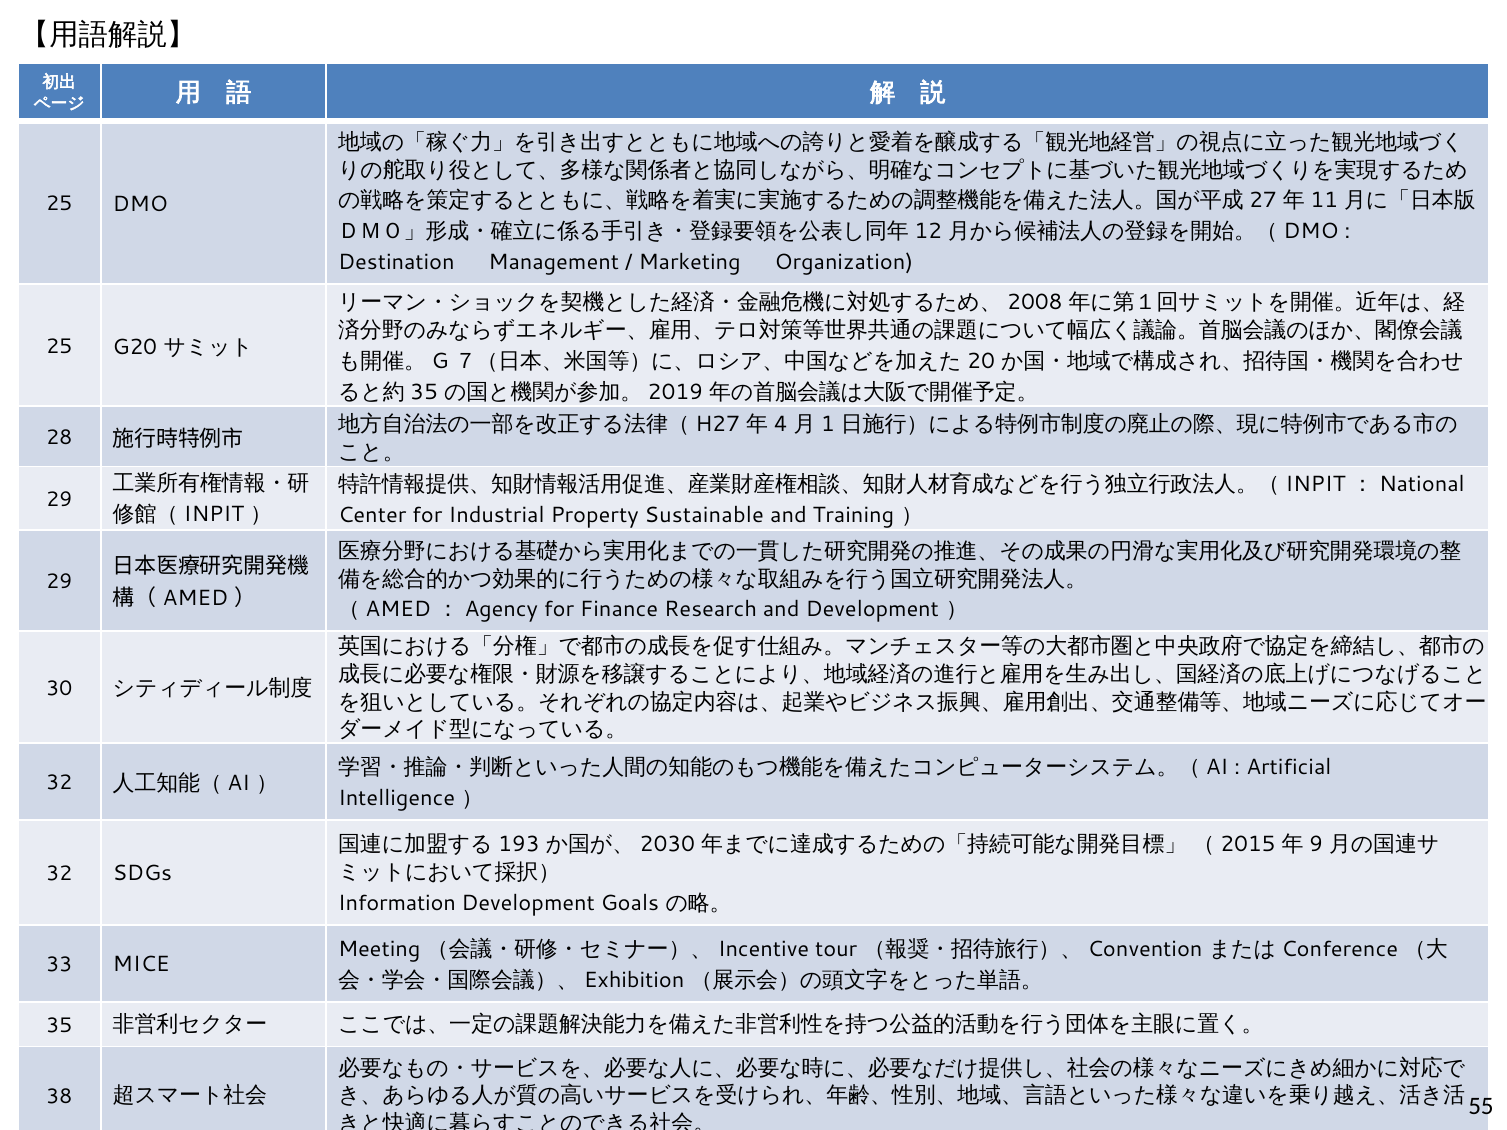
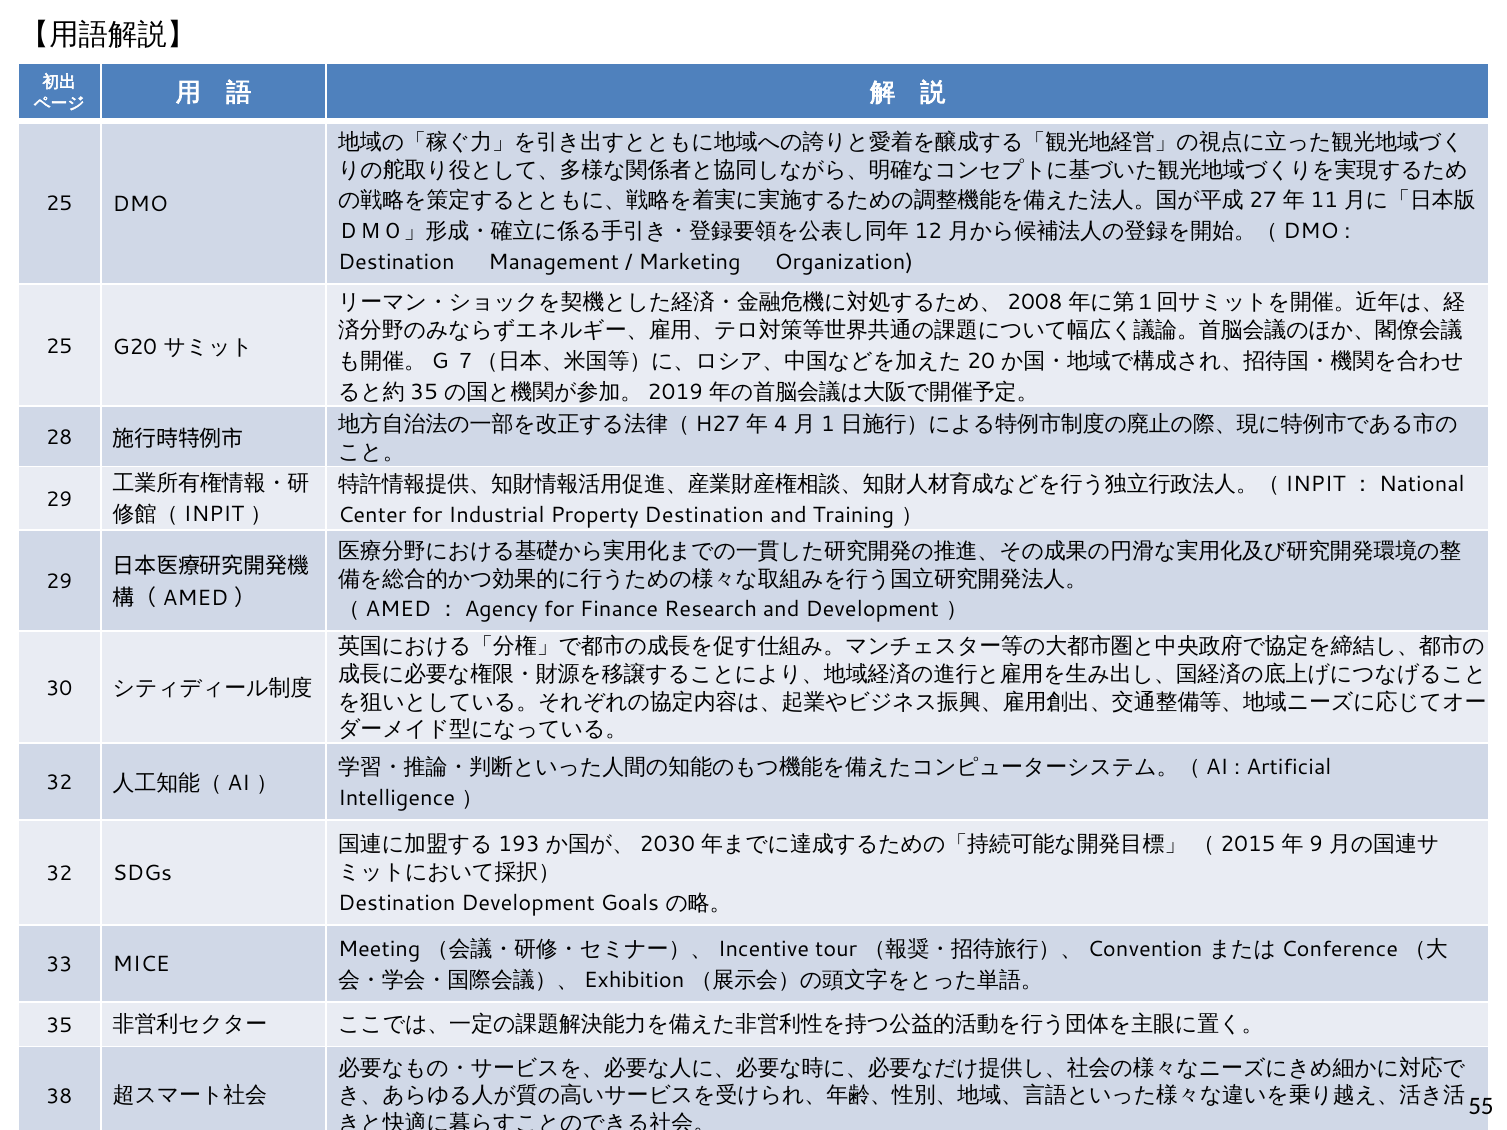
Property Sustainable: Sustainable -> Destination (704, 516)
Information: Information -> Destination (397, 903)
